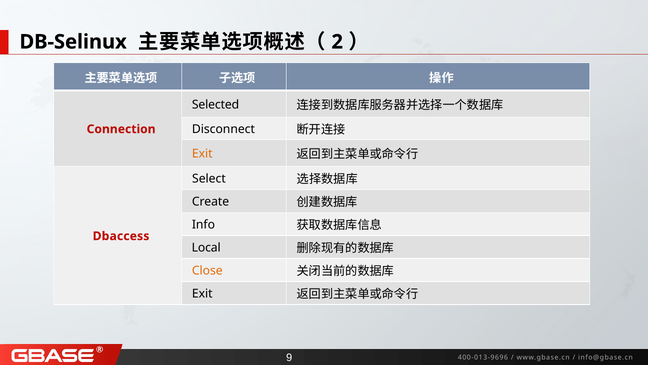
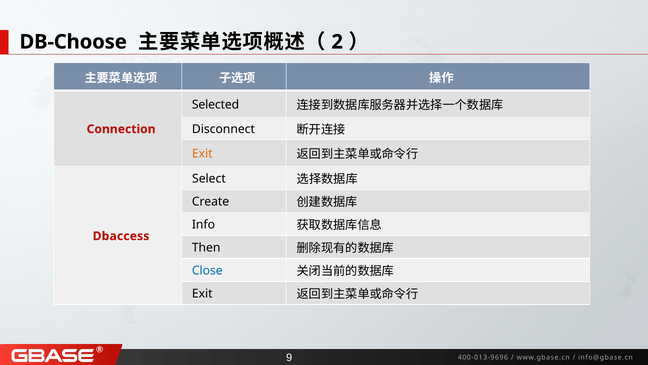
DB-Selinux: DB-Selinux -> DB-Choose (73, 42)
Local: Local -> Then (206, 247)
Close colour: orange -> blue (207, 270)
